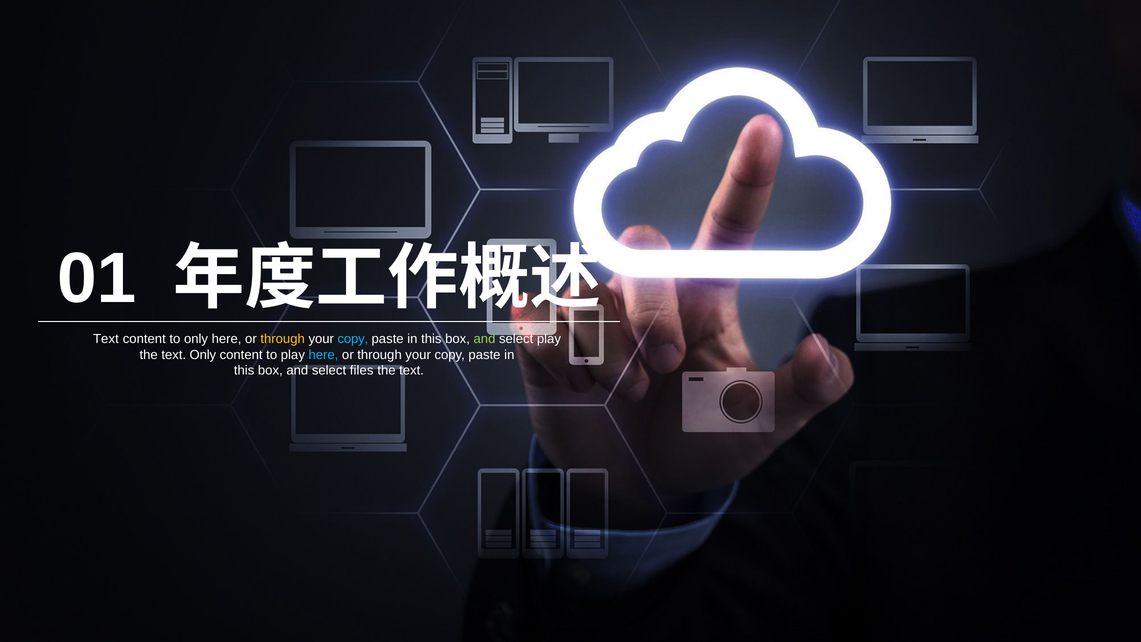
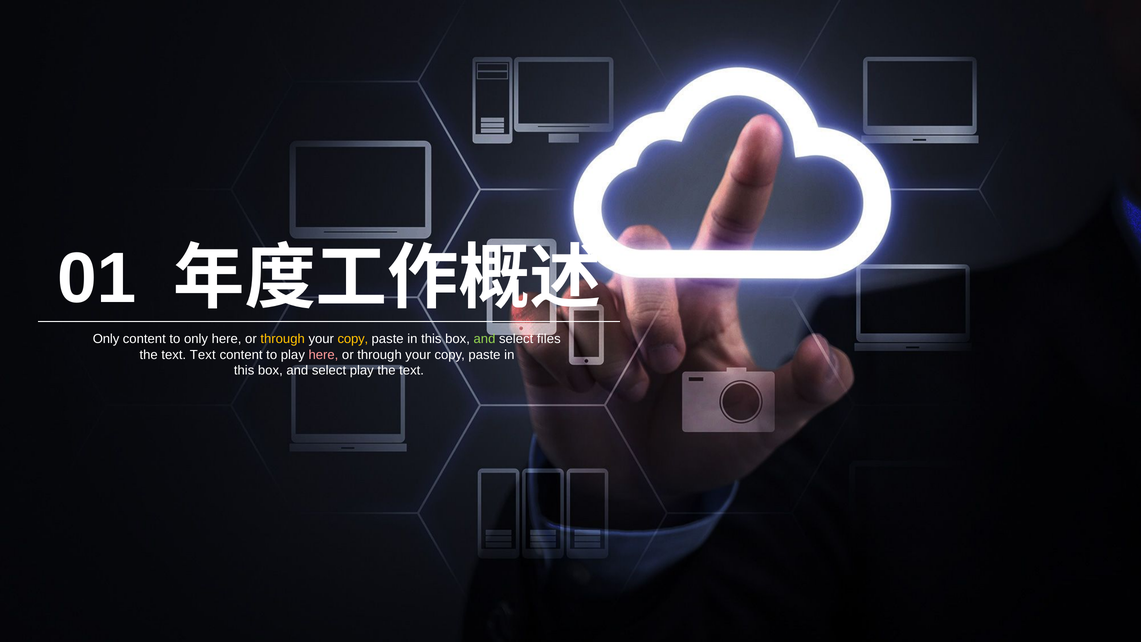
Text: Text -> Only (106, 339)
copy colour: light blue -> yellow (353, 339)
select play: play -> files (549, 339)
text Only: Only -> Text (203, 355)
here colour: light blue -> pink (323, 355)
select files: files -> play (362, 370)
